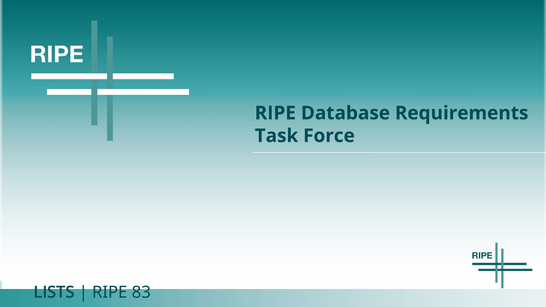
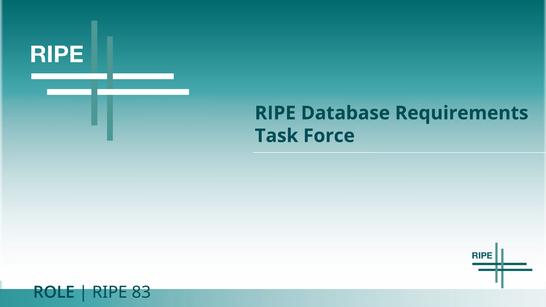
LISTS: LISTS -> ROLE (54, 293)
